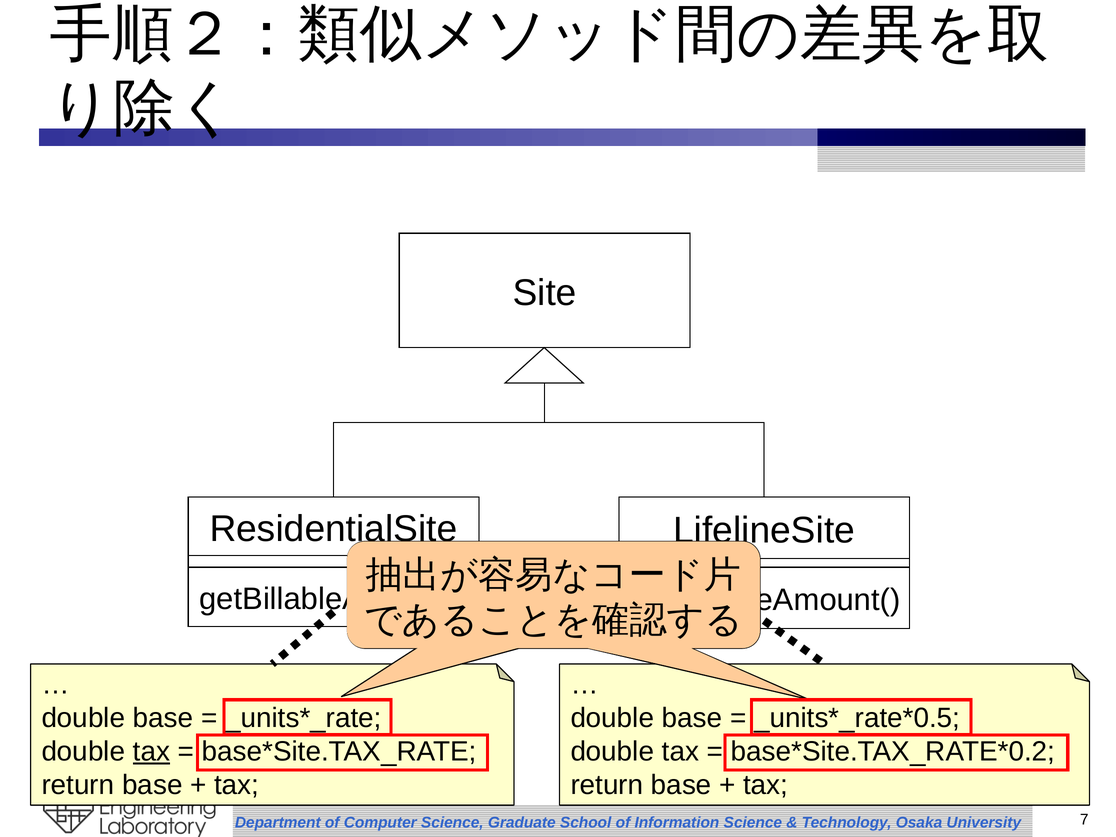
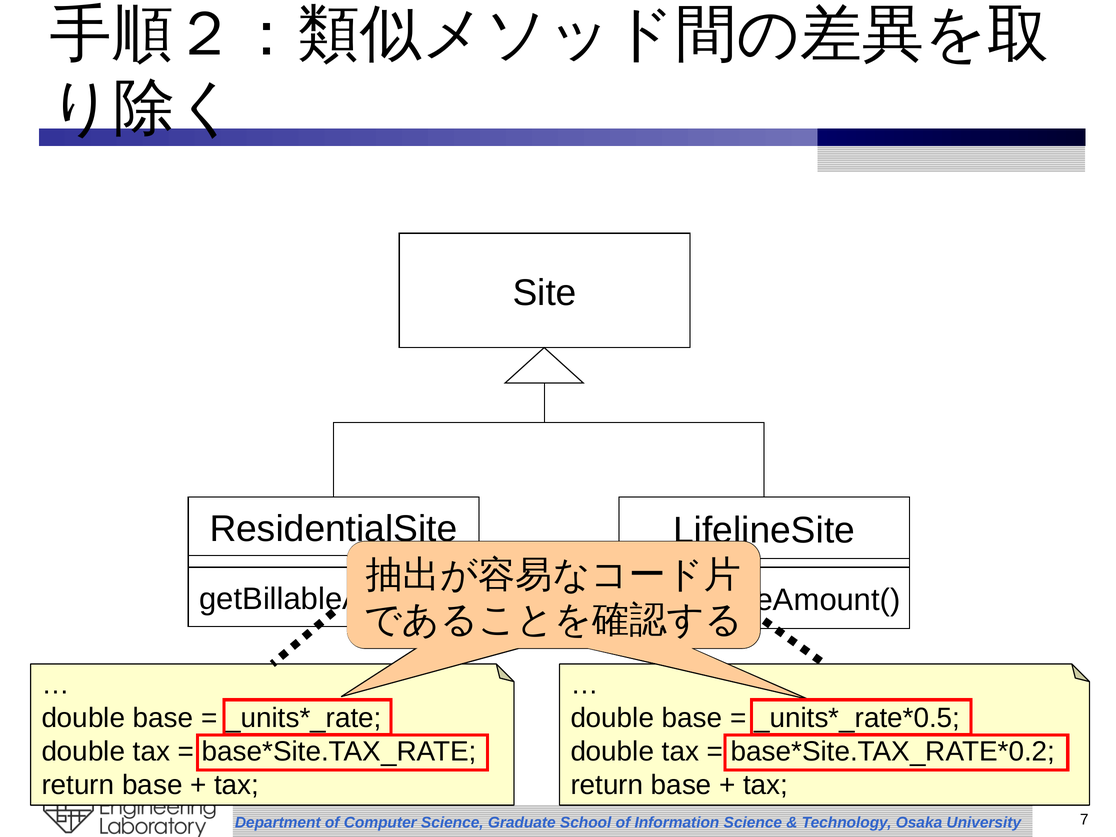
tax underline: present -> none (152, 751)
